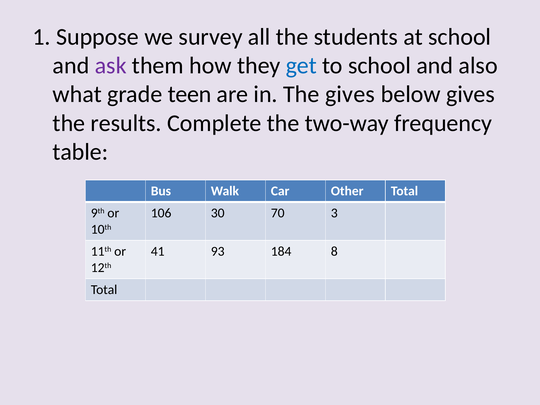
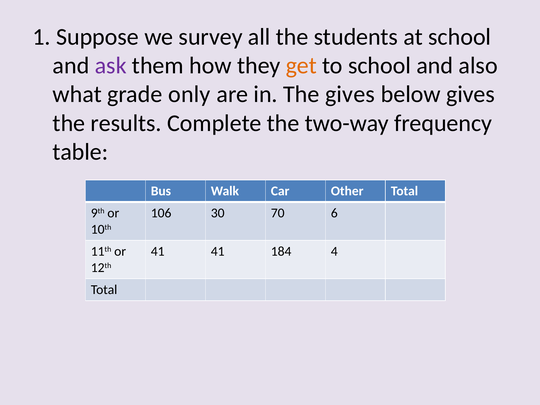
get colour: blue -> orange (301, 66)
teen: teen -> only (189, 94)
3: 3 -> 6 (334, 213)
41 93: 93 -> 41 (218, 251)
8: 8 -> 4 (334, 251)
